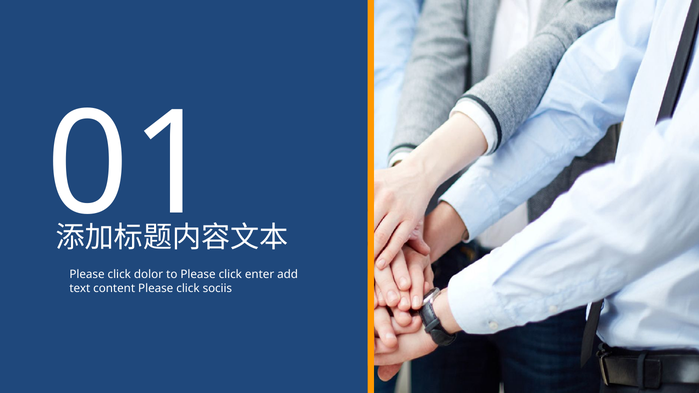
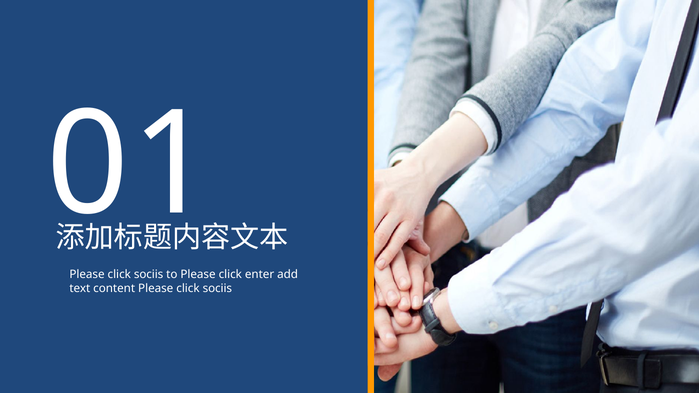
dolor: dolor -> sociis (149, 275)
